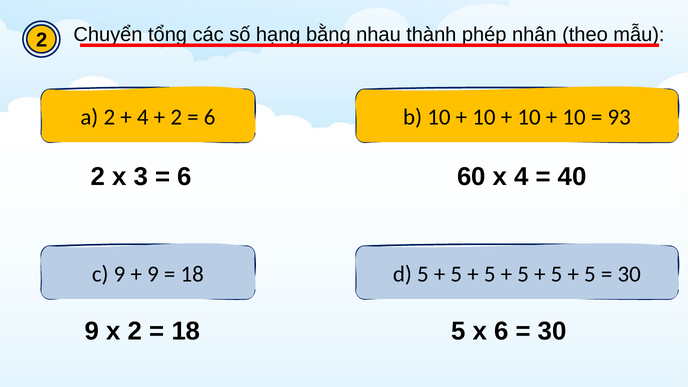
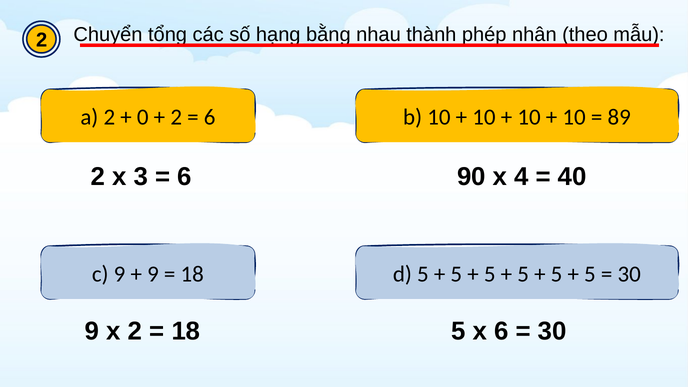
4: 4 -> 0 (143, 117)
93: 93 -> 89 (619, 117)
60: 60 -> 90 (471, 177)
